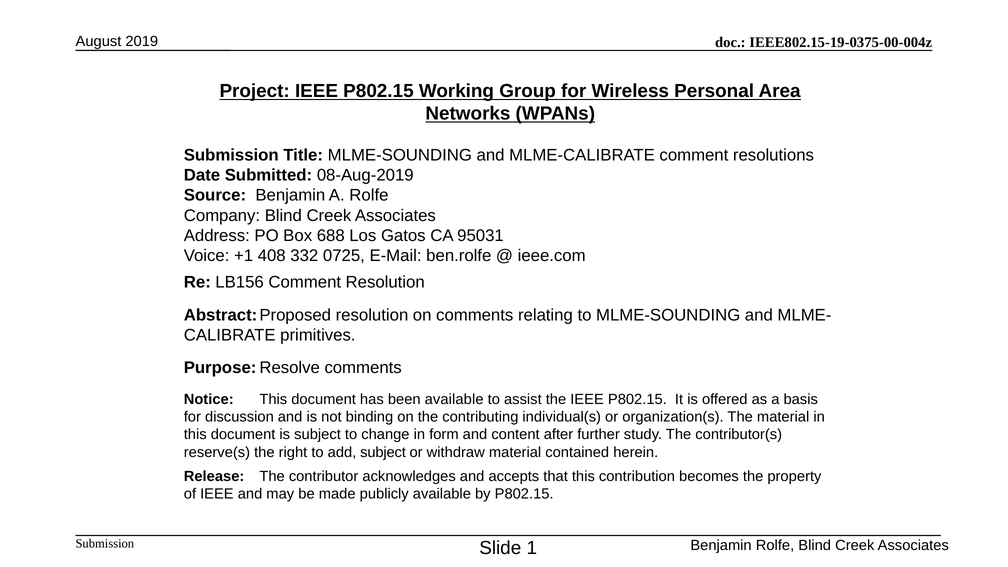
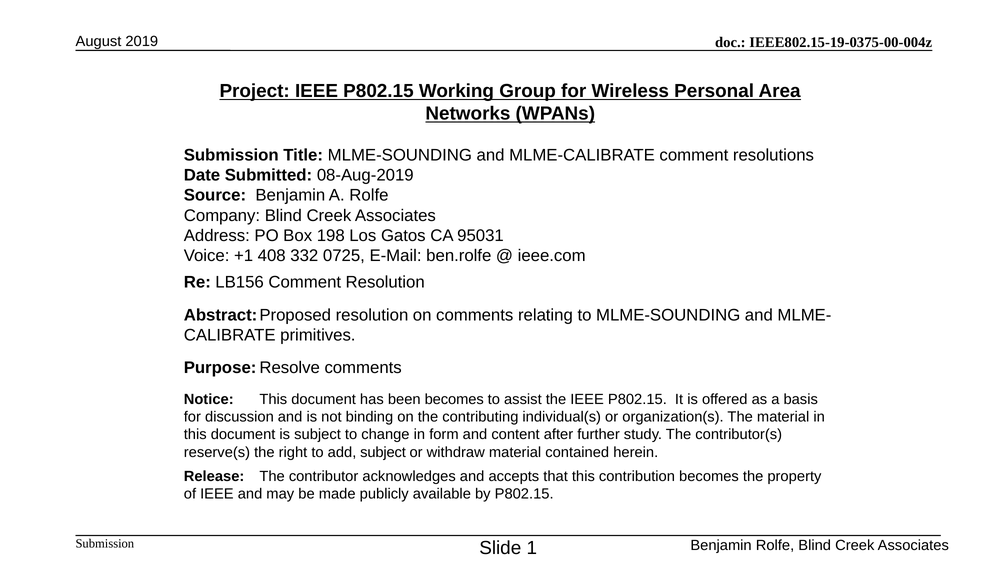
688: 688 -> 198 (331, 236)
been available: available -> becomes (454, 399)
